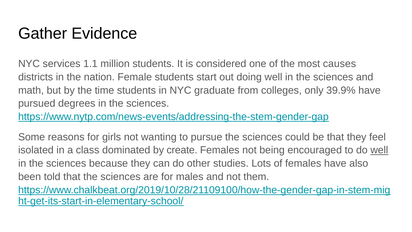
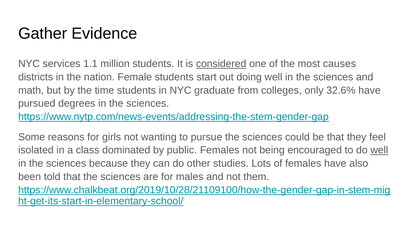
considered underline: none -> present (221, 64)
39.9%: 39.9% -> 32.6% (341, 90)
create: create -> public (182, 150)
